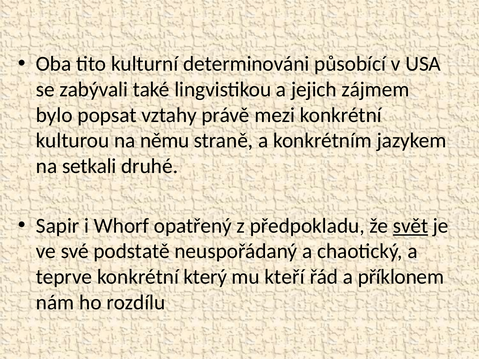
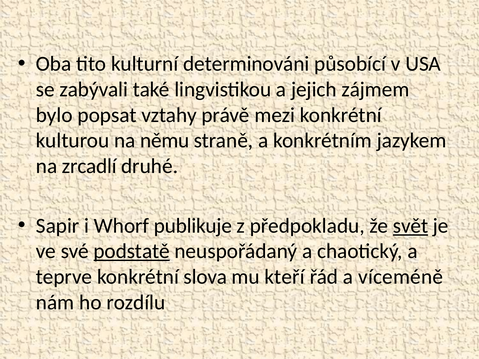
setkali: setkali -> zrcadlí (89, 166)
opatřený: opatřený -> publikuje (193, 226)
podstatě underline: none -> present (132, 251)
který: který -> slova (205, 277)
příklonem: příklonem -> víceméně (401, 277)
